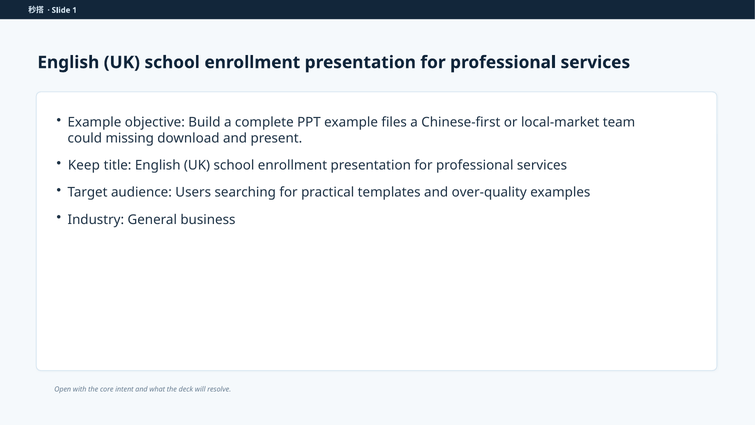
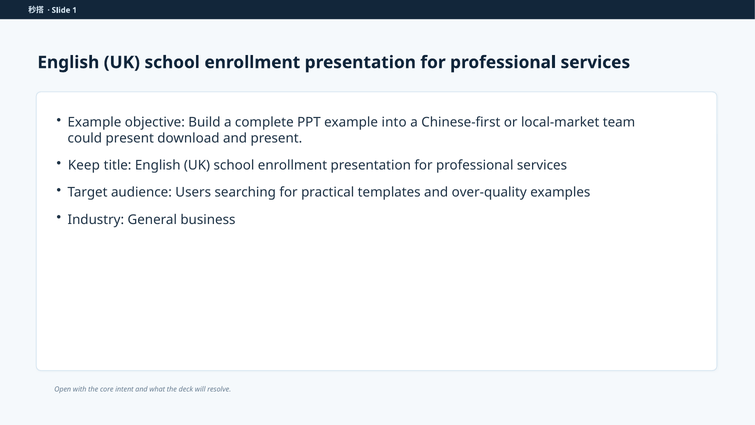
files: files -> into (394, 122)
could missing: missing -> present (130, 138)
